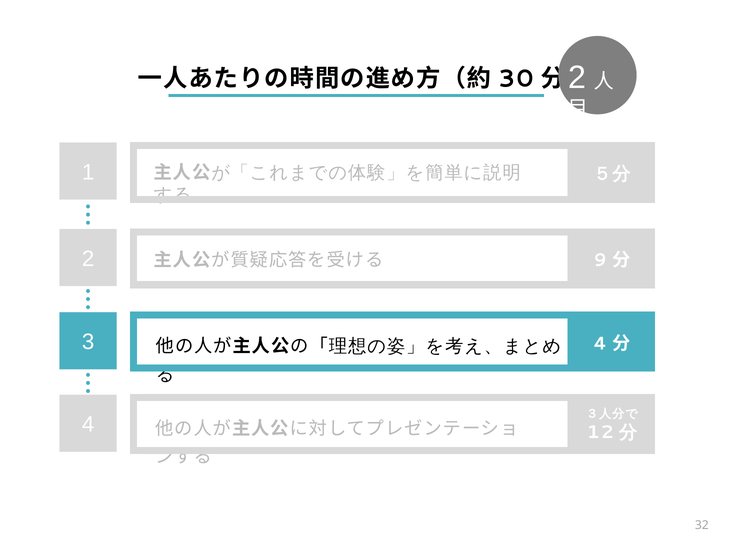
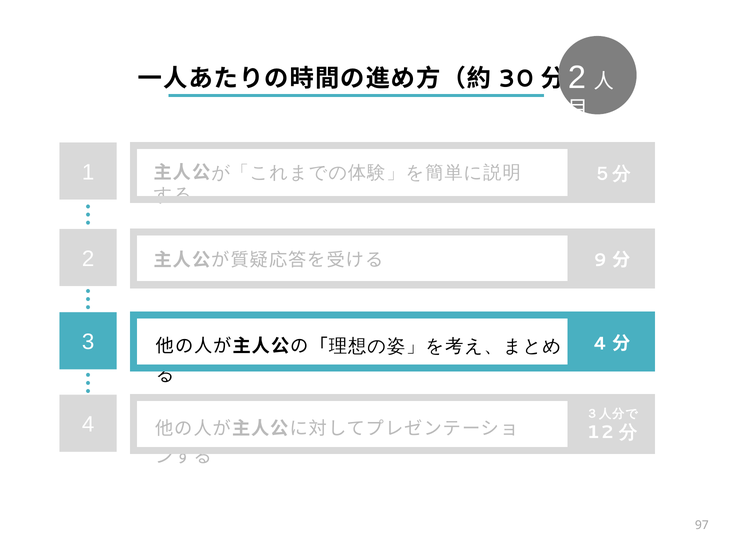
32: 32 -> 97 (702, 525)
